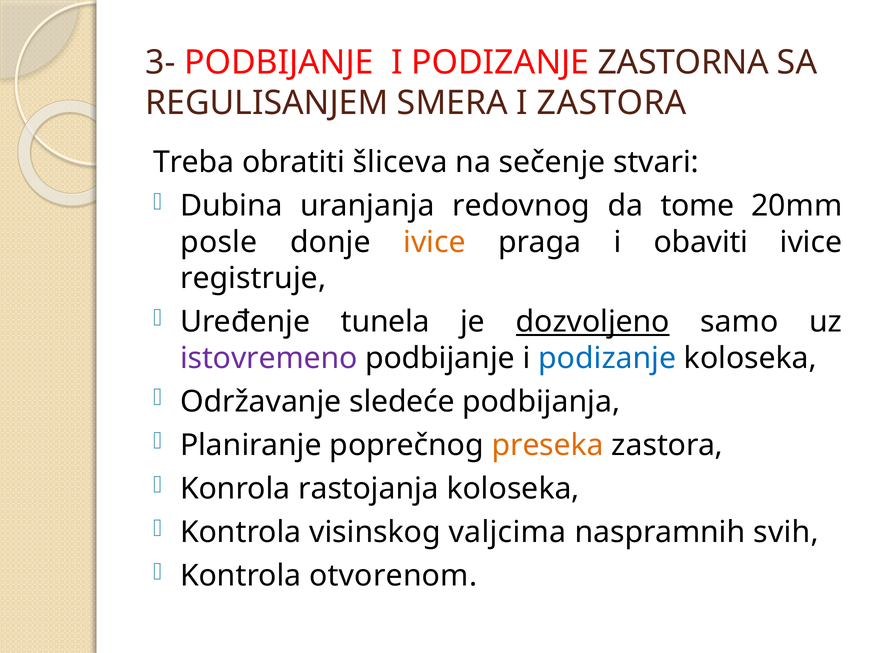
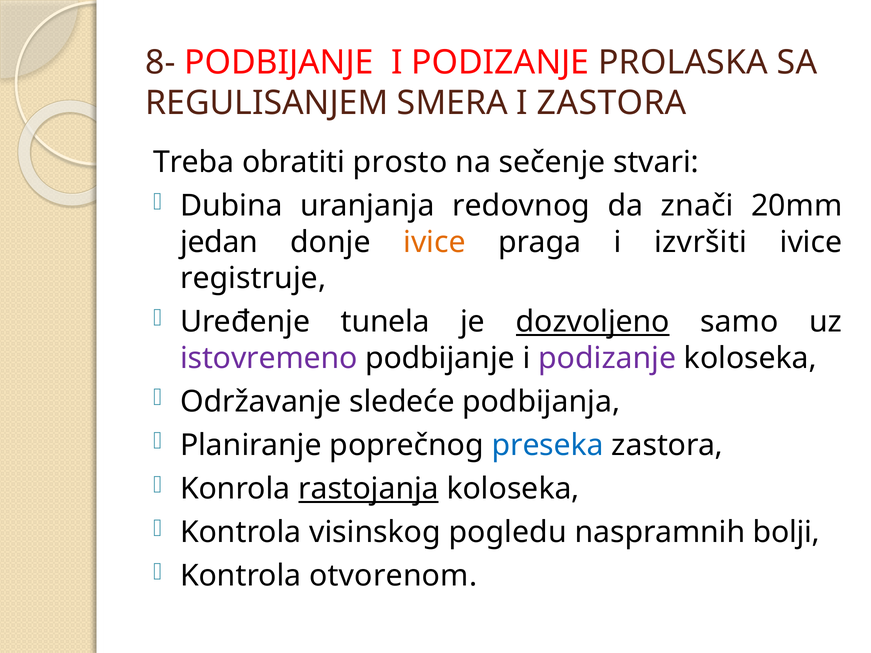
3-: 3- -> 8- (160, 63)
ZASTORNA: ZASTORNA -> PROLASKA (683, 63)
šliceva: šliceva -> prosto (400, 162)
tome: tome -> znači (697, 206)
posle: posle -> jedan (219, 242)
obaviti: obaviti -> izvršiti (701, 242)
podizanje colour: blue -> purple (607, 358)
preseka colour: orange -> blue (548, 446)
rastojanja underline: none -> present (369, 489)
valjcima: valjcima -> pogledu (508, 533)
svih: svih -> bolji (786, 533)
